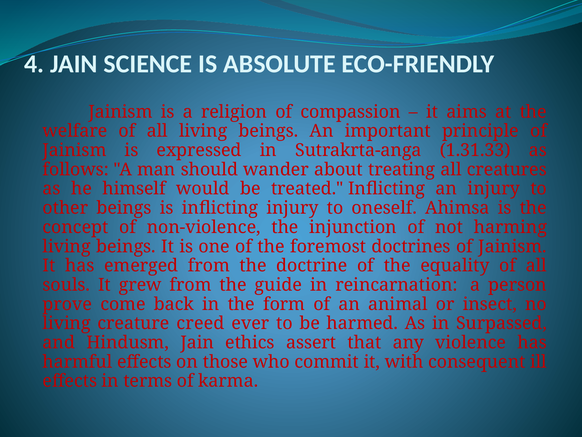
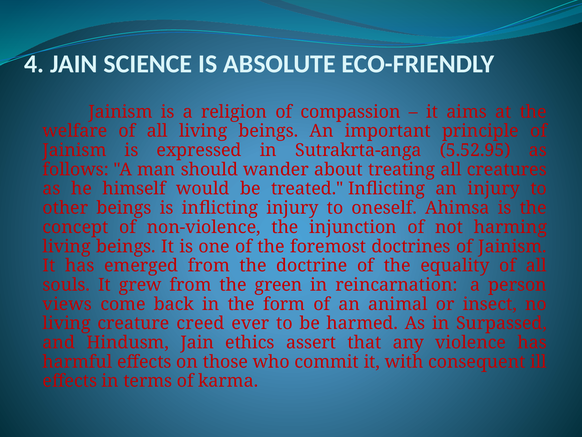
1.31.33: 1.31.33 -> 5.52.95 (475, 150)
guide: guide -> green (279, 285)
prove: prove -> views (67, 304)
